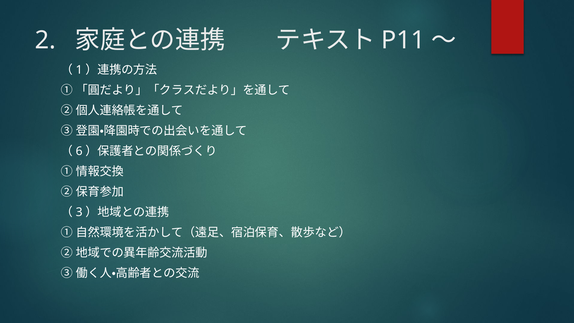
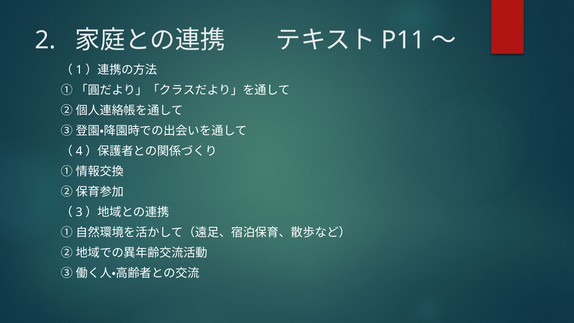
6: 6 -> 4 (79, 151)
